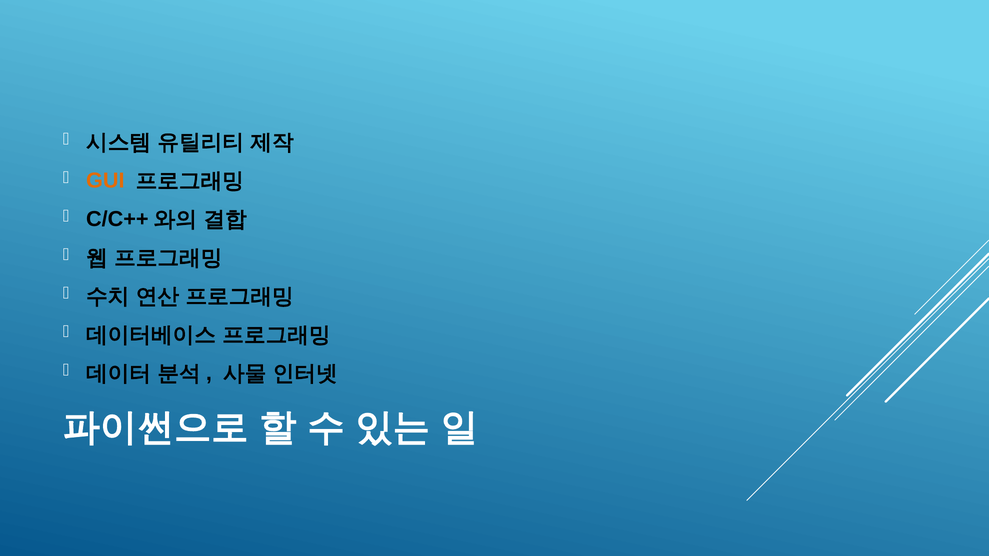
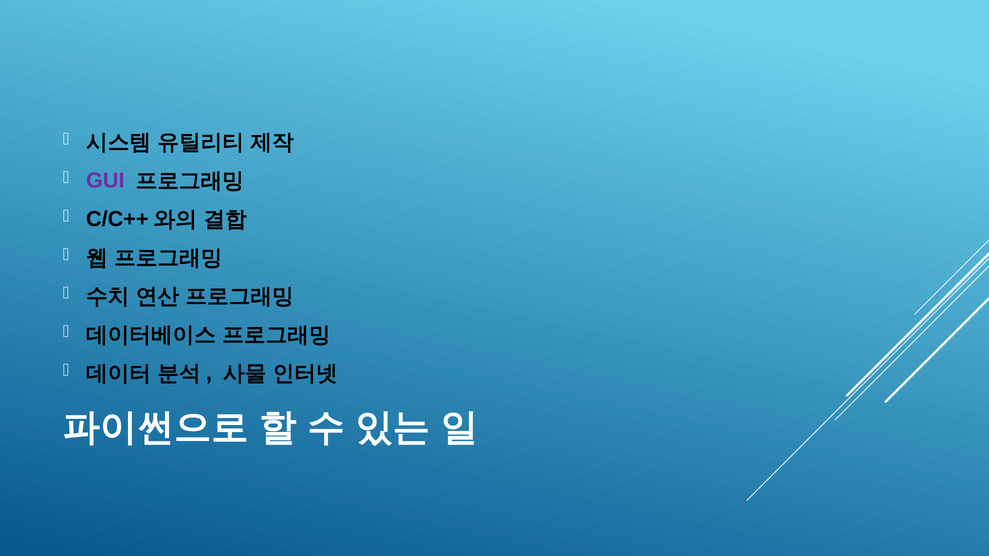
GUI colour: orange -> purple (105, 181)
